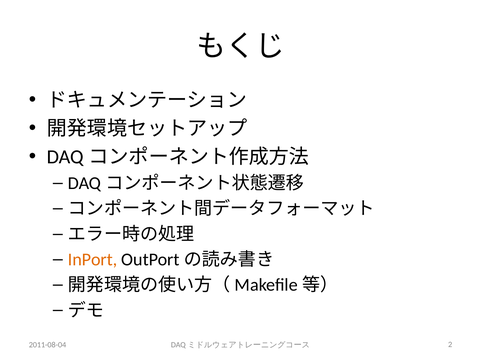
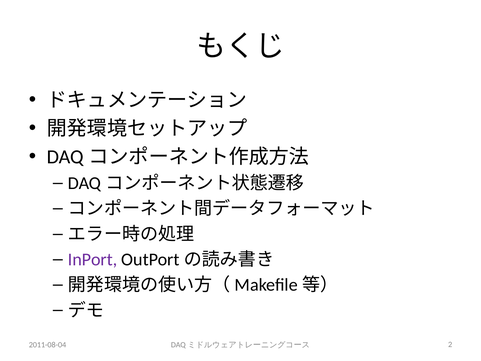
InPort colour: orange -> purple (93, 259)
